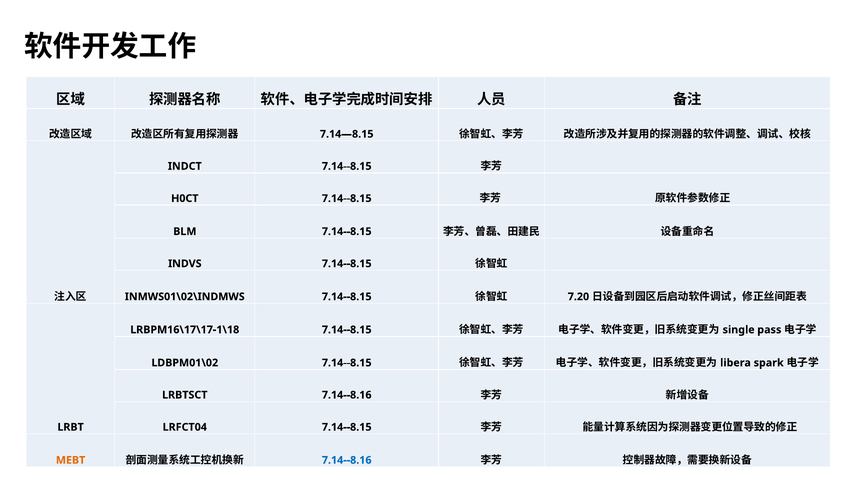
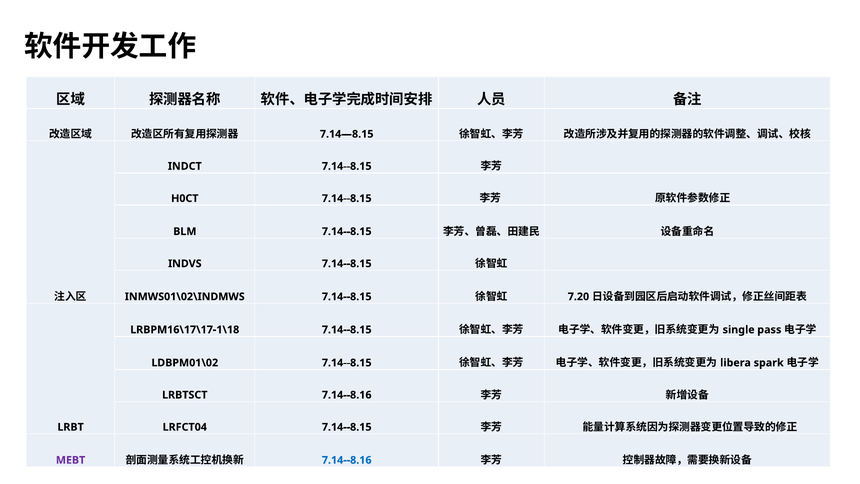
MEBT colour: orange -> purple (71, 460)
